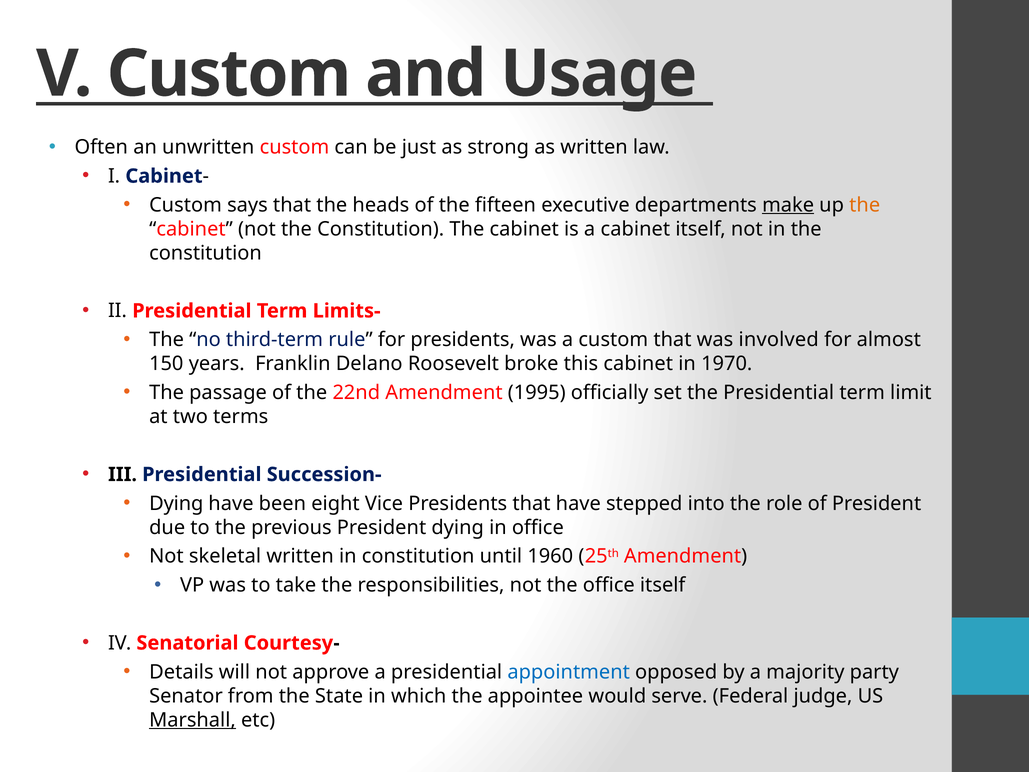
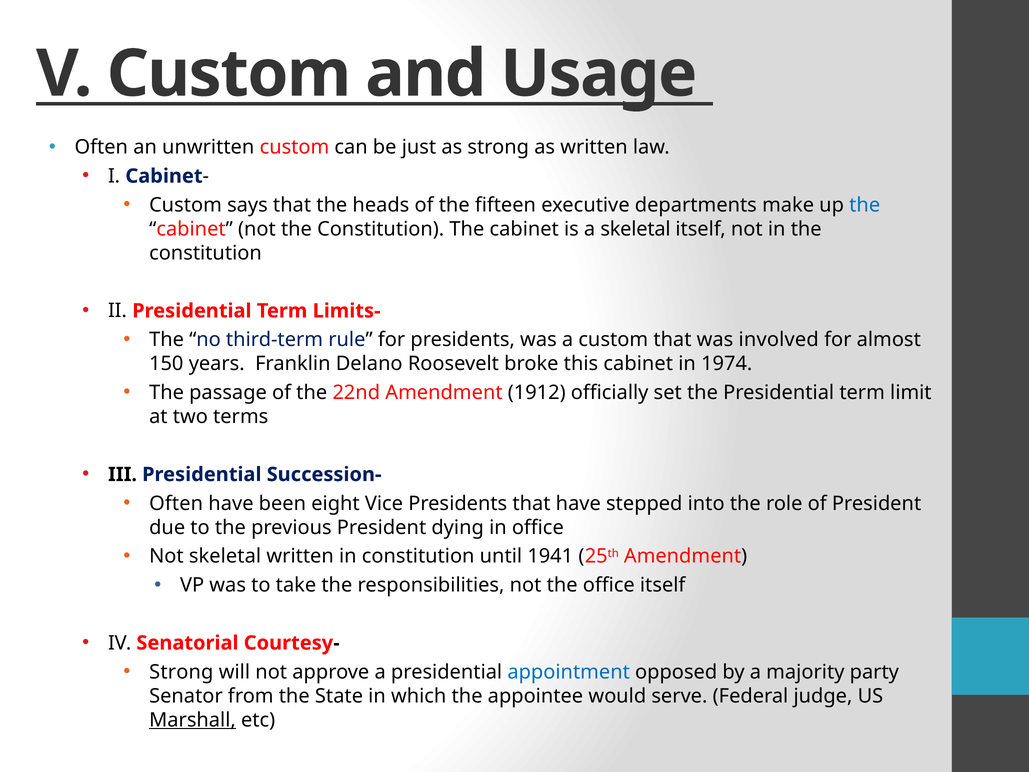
make underline: present -> none (788, 205)
the colour: orange -> blue (865, 205)
a cabinet: cabinet -> skeletal (635, 229)
1970: 1970 -> 1974 (727, 364)
1995: 1995 -> 1912 (537, 393)
Dying: Dying -> Often (176, 503)
1960: 1960 -> 1941 (550, 556)
Details: Details -> Strong (181, 672)
